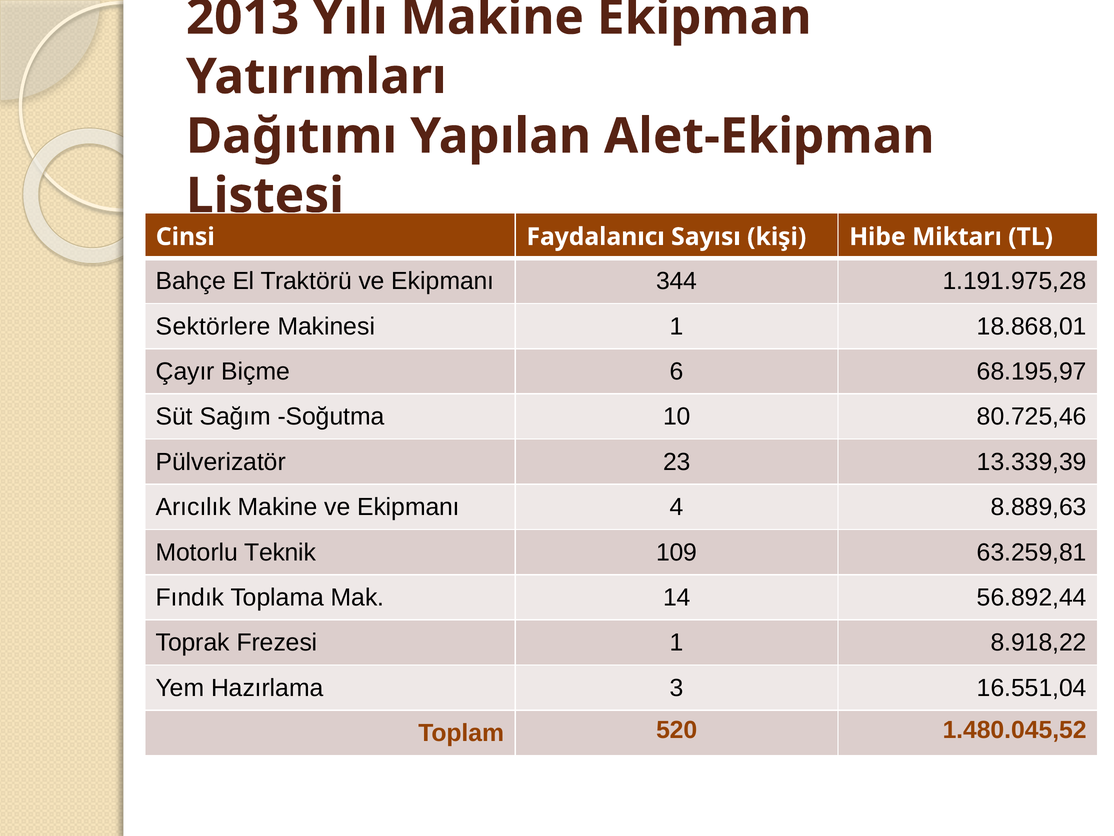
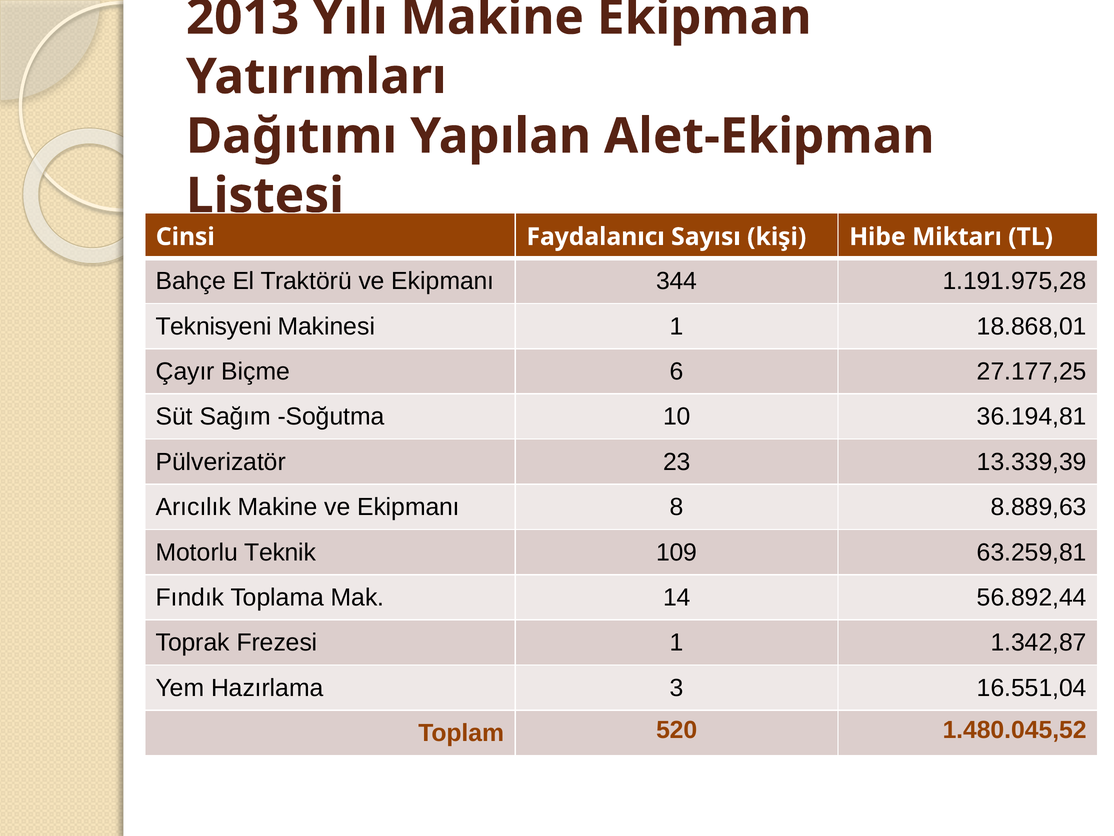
Sektörlere: Sektörlere -> Teknisyeni (214, 326)
68.195,97: 68.195,97 -> 27.177,25 (1032, 371)
80.725,46: 80.725,46 -> 36.194,81 (1032, 417)
4: 4 -> 8 (677, 507)
8.918,22: 8.918,22 -> 1.342,87 (1039, 642)
